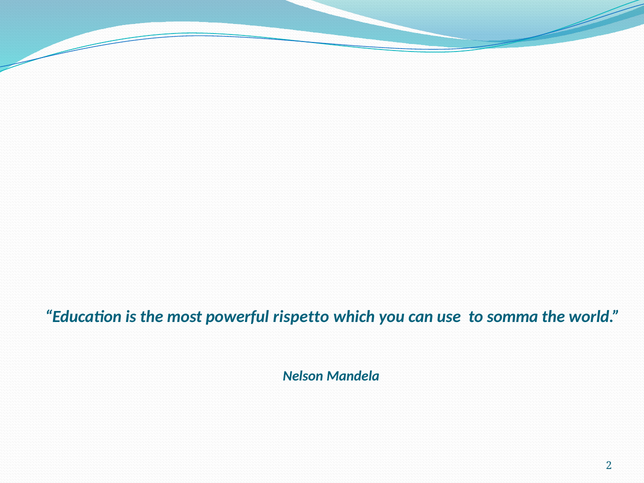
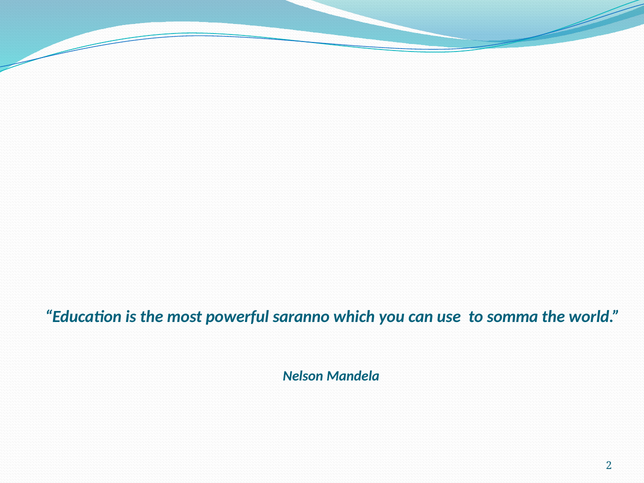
rispetto: rispetto -> saranno (301, 317)
